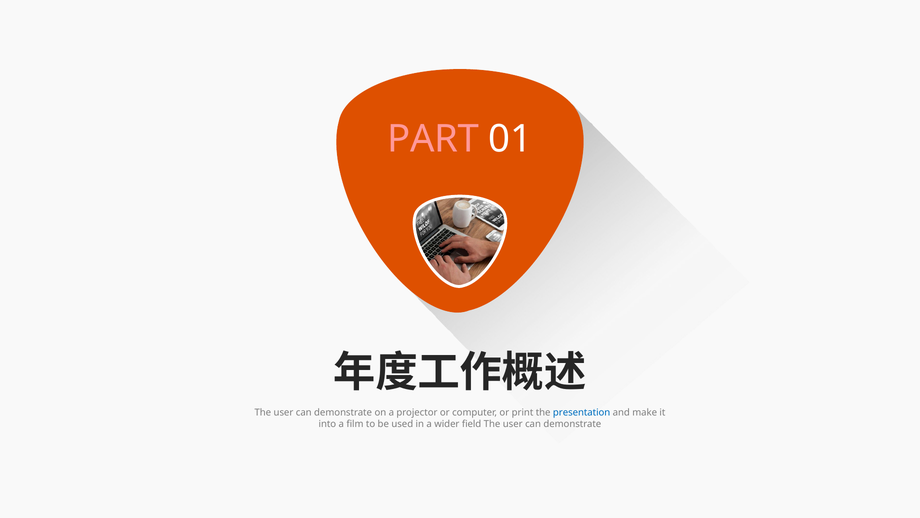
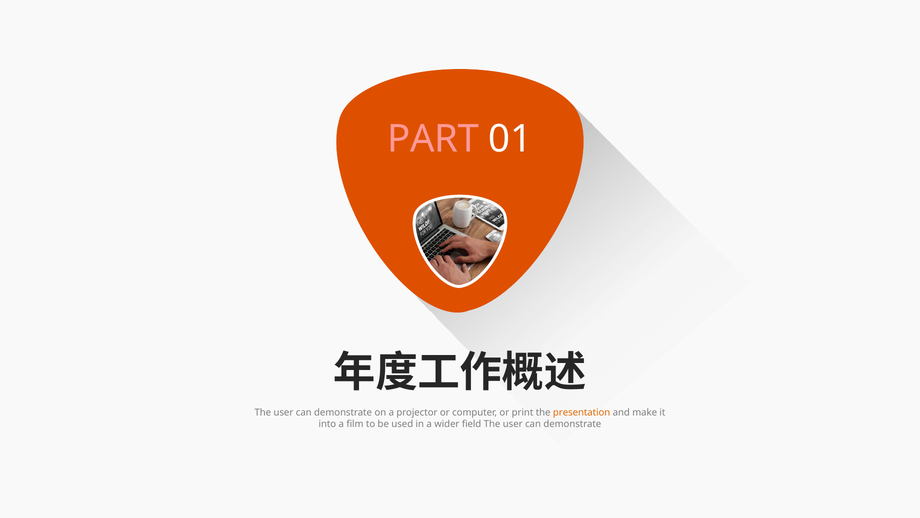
presentation colour: blue -> orange (582, 412)
